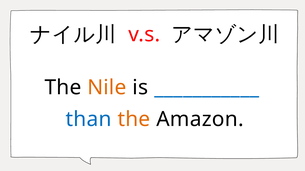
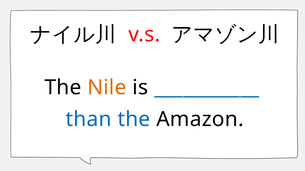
the colour: orange -> blue (134, 120)
